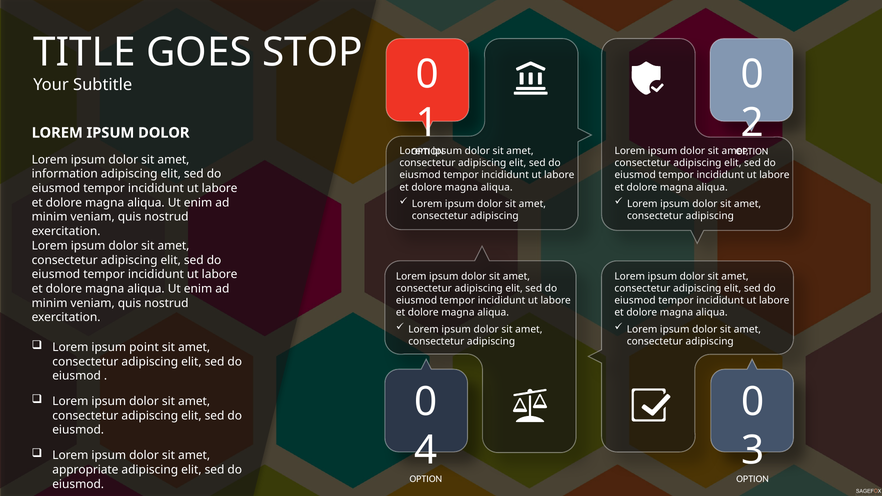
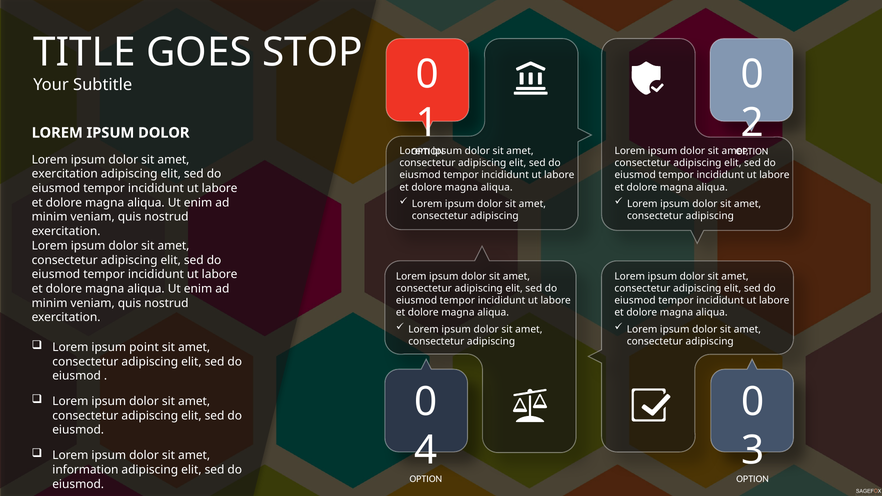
information: information -> exercitation (65, 174)
appropriate: appropriate -> information (85, 470)
